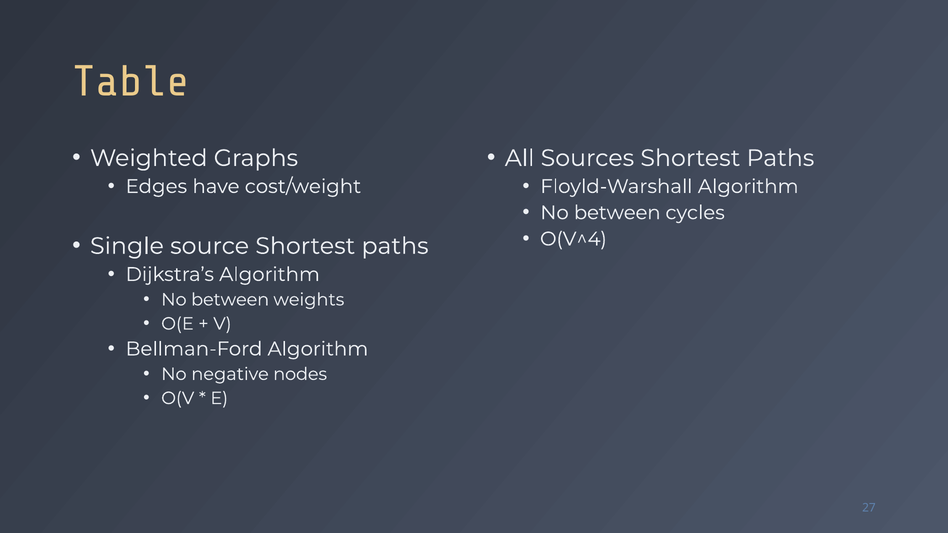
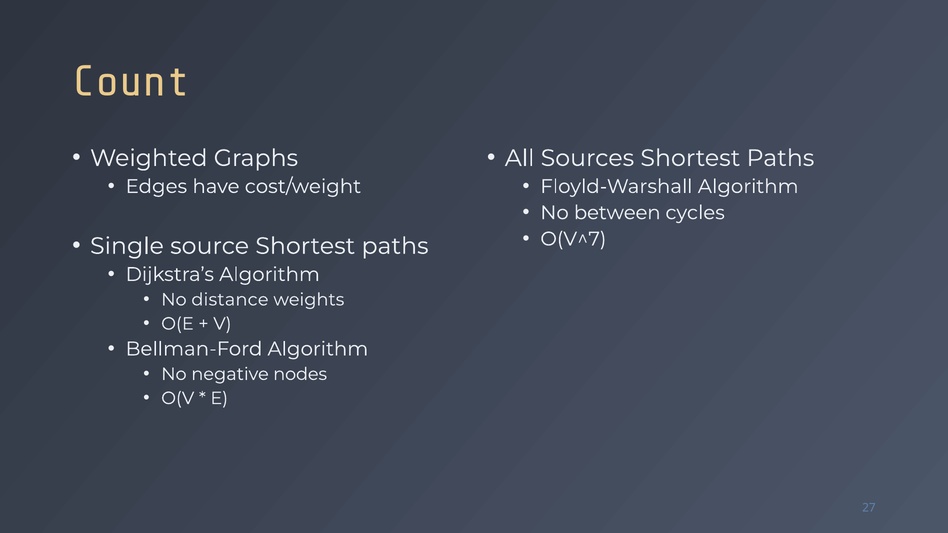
Table: Table -> Count (131, 82)
O(V^4: O(V^4 -> O(V^7 (573, 239)
between: between -> distance (230, 300)
